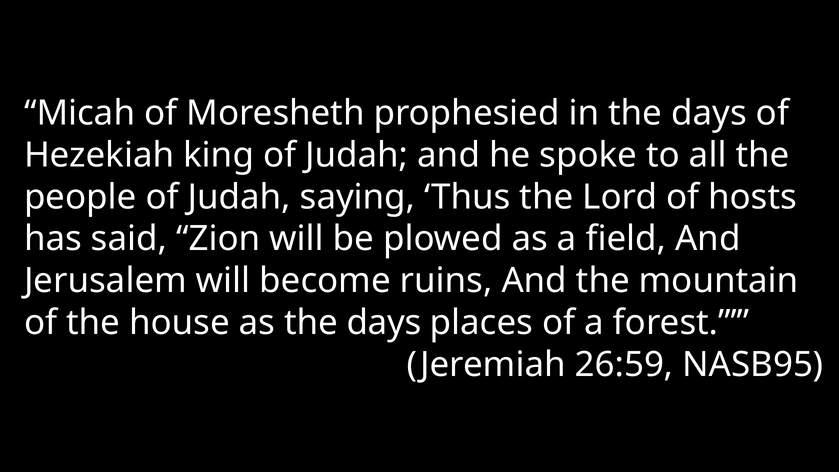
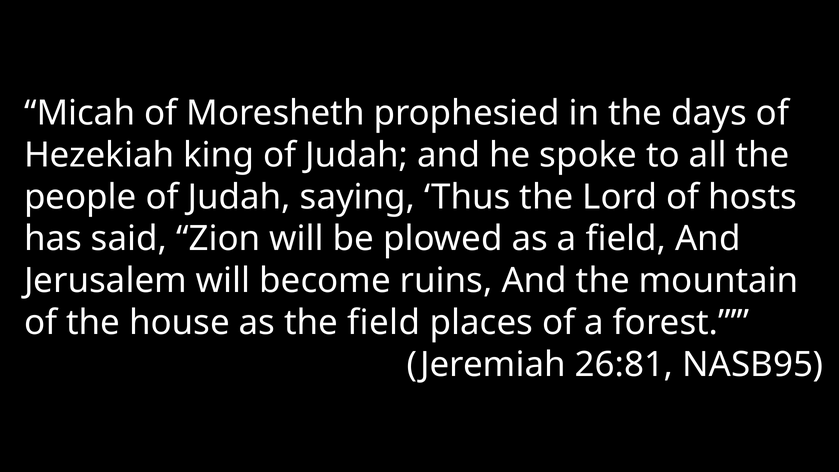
as the days: days -> field (384, 323)
26:59: 26:59 -> 26:81 (624, 365)
